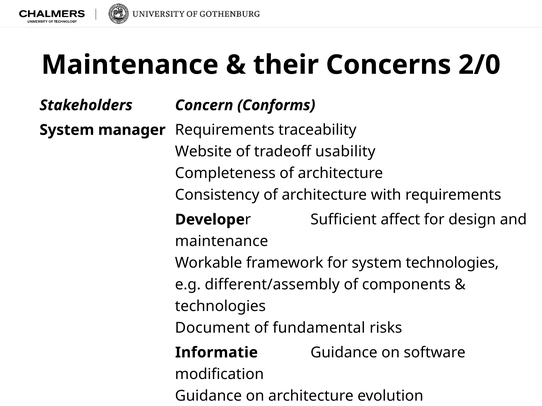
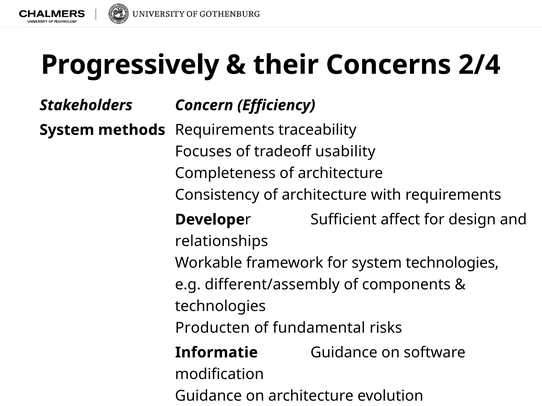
Maintenance: Maintenance -> Progressively (130, 65)
2/0: 2/0 -> 2/4 (479, 65)
Conforms: Conforms -> Efficiency (276, 105)
manager: manager -> methods (132, 130)
Website: Website -> Focuses (203, 152)
maintenance: maintenance -> relationships (222, 241)
Document: Document -> Producten (212, 328)
